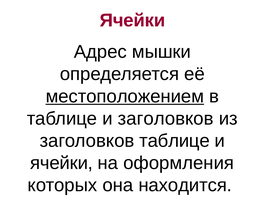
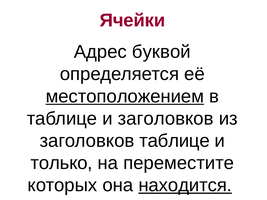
мышки: мышки -> буквой (161, 52)
ячейки: ячейки -> только (61, 163)
оформления: оформления -> переместите (179, 163)
находится underline: none -> present (185, 185)
